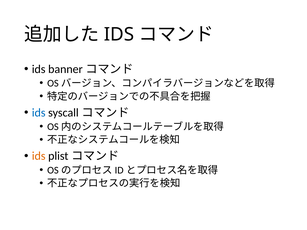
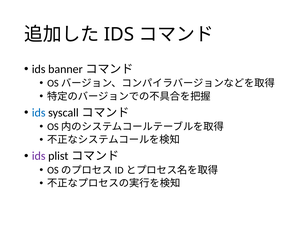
ids colour: orange -> purple (39, 156)
